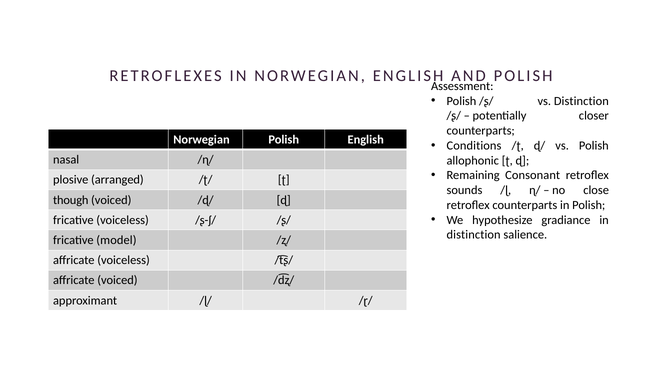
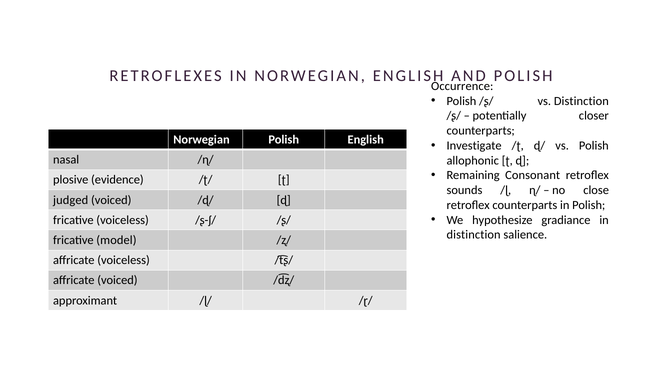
Assessment: Assessment -> Occurrence (462, 86)
Conditions: Conditions -> Investigate (474, 146)
arranged: arranged -> evidence (117, 180)
though: though -> judged (71, 200)
